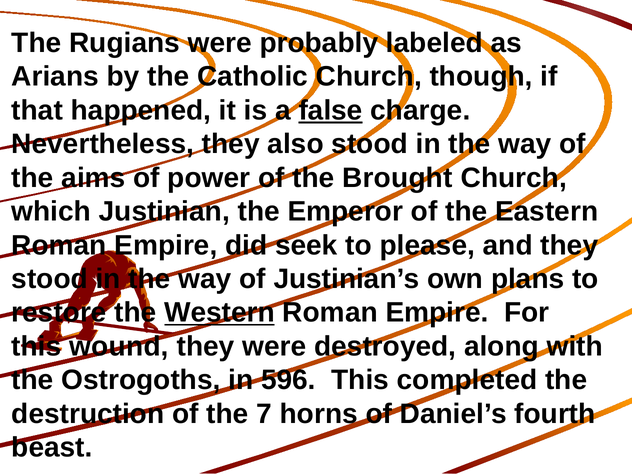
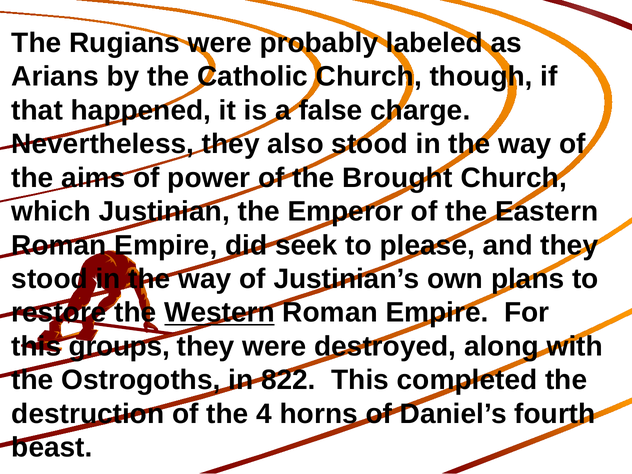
false underline: present -> none (331, 110)
wound: wound -> groups (119, 346)
596: 596 -> 822 (288, 380)
7: 7 -> 4 (264, 414)
